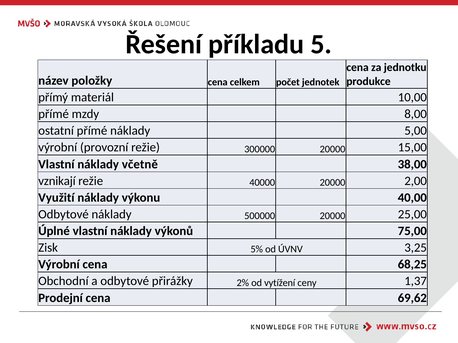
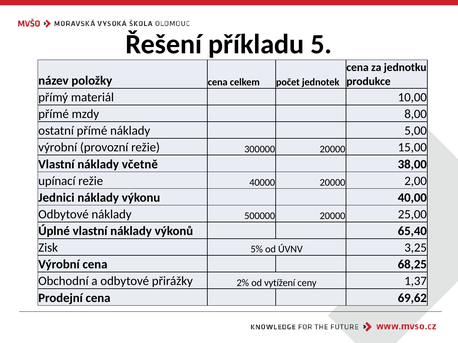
vznikají: vznikají -> upínací (57, 181)
Využití: Využití -> Jednici (56, 198)
75,00: 75,00 -> 65,40 (412, 231)
